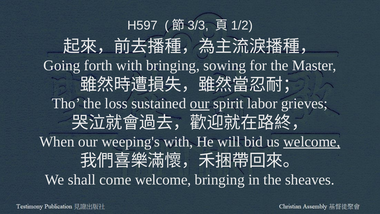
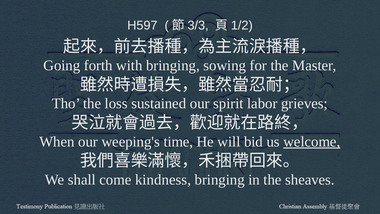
our underline: present -> none (200, 103)
weeping's with: with -> time (178, 141)
come welcome: welcome -> kindness (163, 180)
